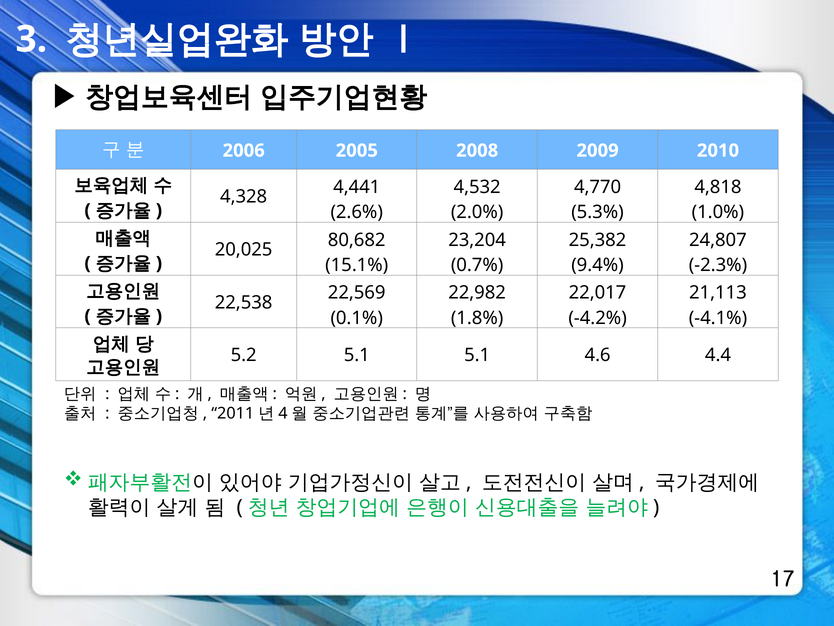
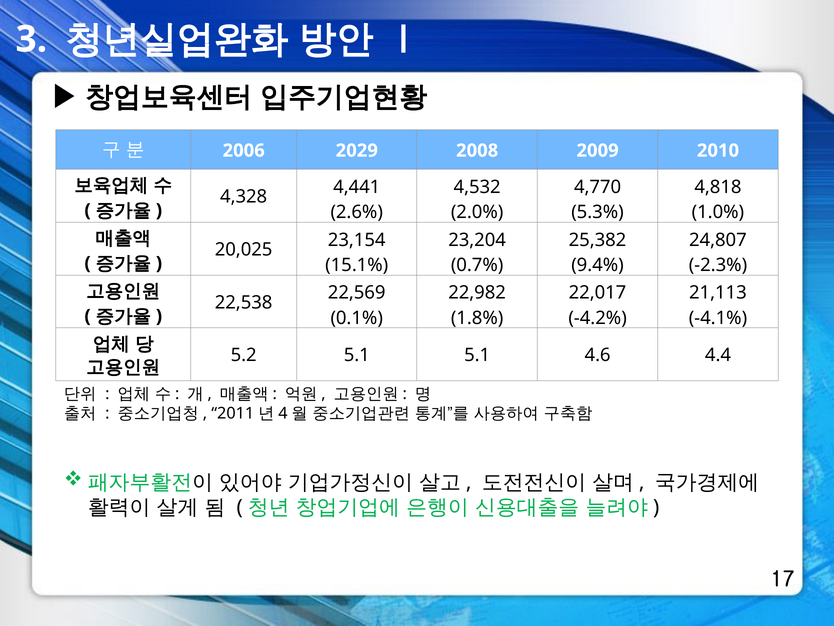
2005: 2005 -> 2029 (357, 150)
80,682: 80,682 -> 23,154 (357, 240)
